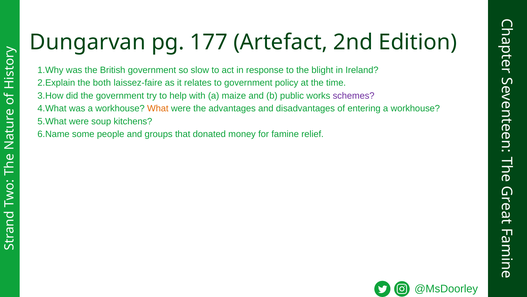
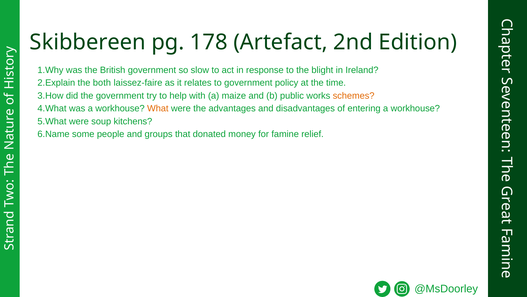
Dungarvan: Dungarvan -> Skibbereen (88, 42)
177: 177 -> 178 (209, 42)
schemes colour: purple -> orange (354, 95)
